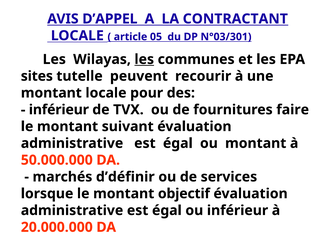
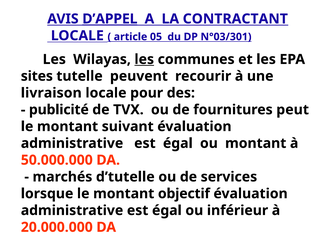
D’APPEL underline: none -> present (110, 19)
montant: montant -> livraison (51, 93)
inférieur: inférieur -> publicité (59, 110)
faire: faire -> peut (293, 110)
d’définir: d’définir -> d’tutelle (125, 177)
